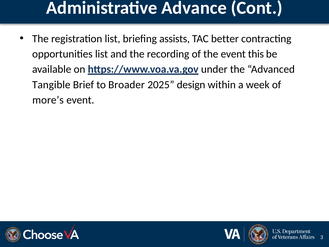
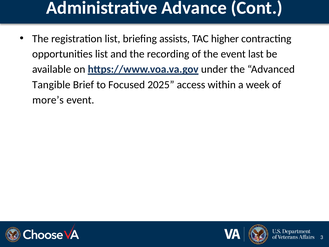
better: better -> higher (225, 39)
this: this -> last (256, 54)
Broader: Broader -> Focused (127, 85)
design: design -> access (191, 85)
